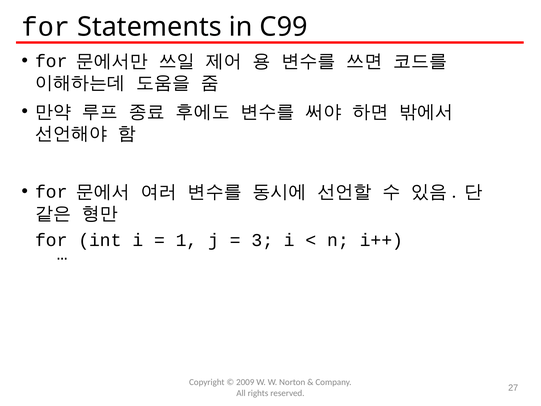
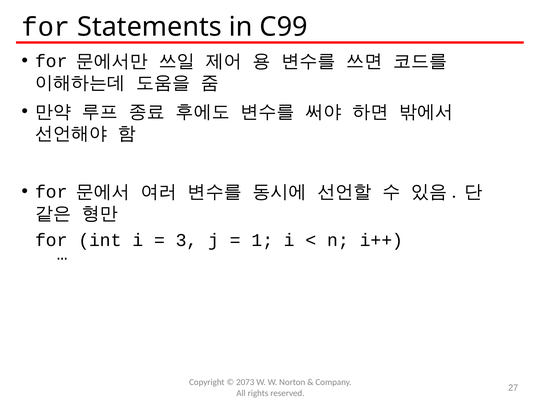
1: 1 -> 3 (187, 240)
3: 3 -> 1 (262, 240)
2009: 2009 -> 2073 (245, 382)
